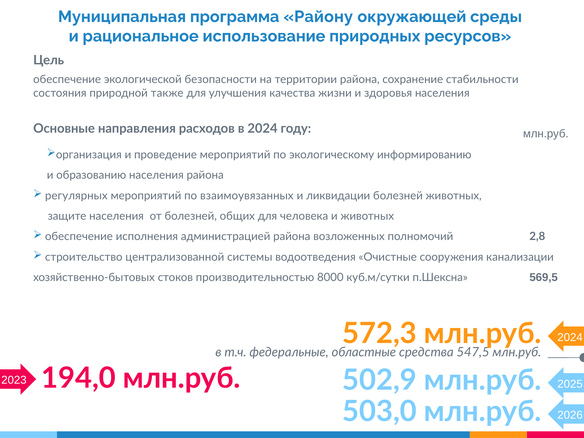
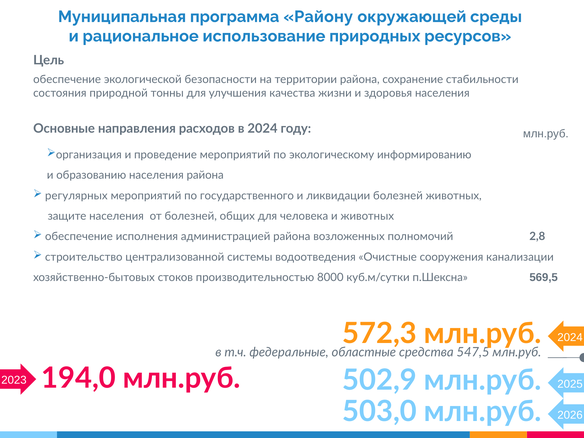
также: также -> тонны (167, 93)
взаимоувязанных: взаимоувязанных -> государственного (247, 196)
